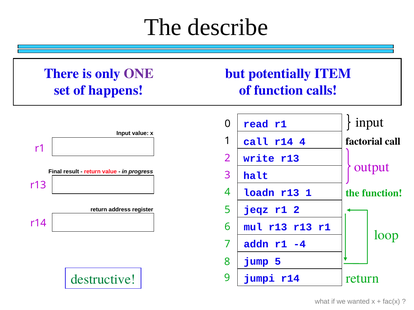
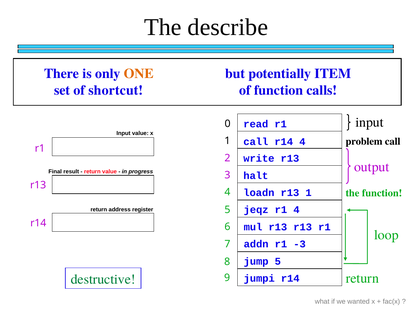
ONE colour: purple -> orange (139, 74)
happens: happens -> shortcut (116, 90)
factorial: factorial -> problem (364, 142)
r1 2: 2 -> 4 (296, 210)
-4: -4 -> -3 (300, 245)
